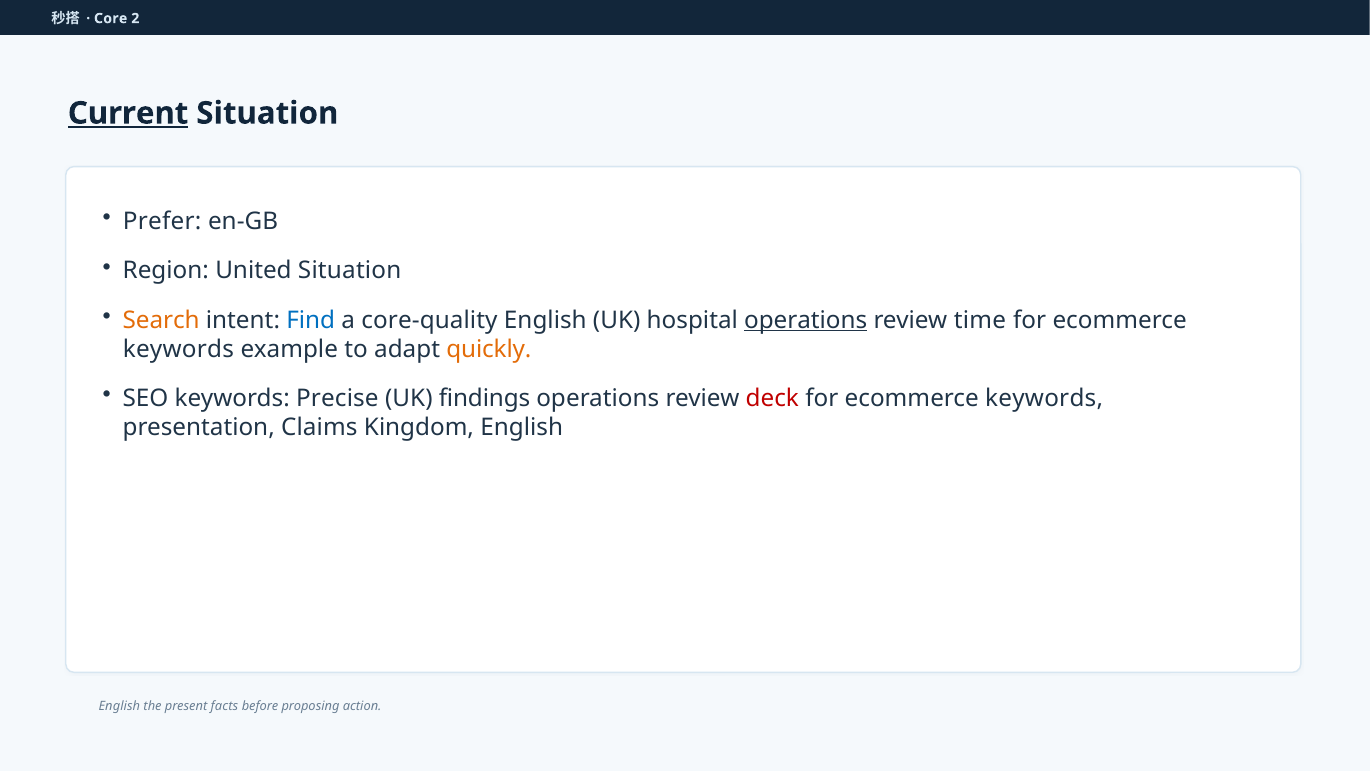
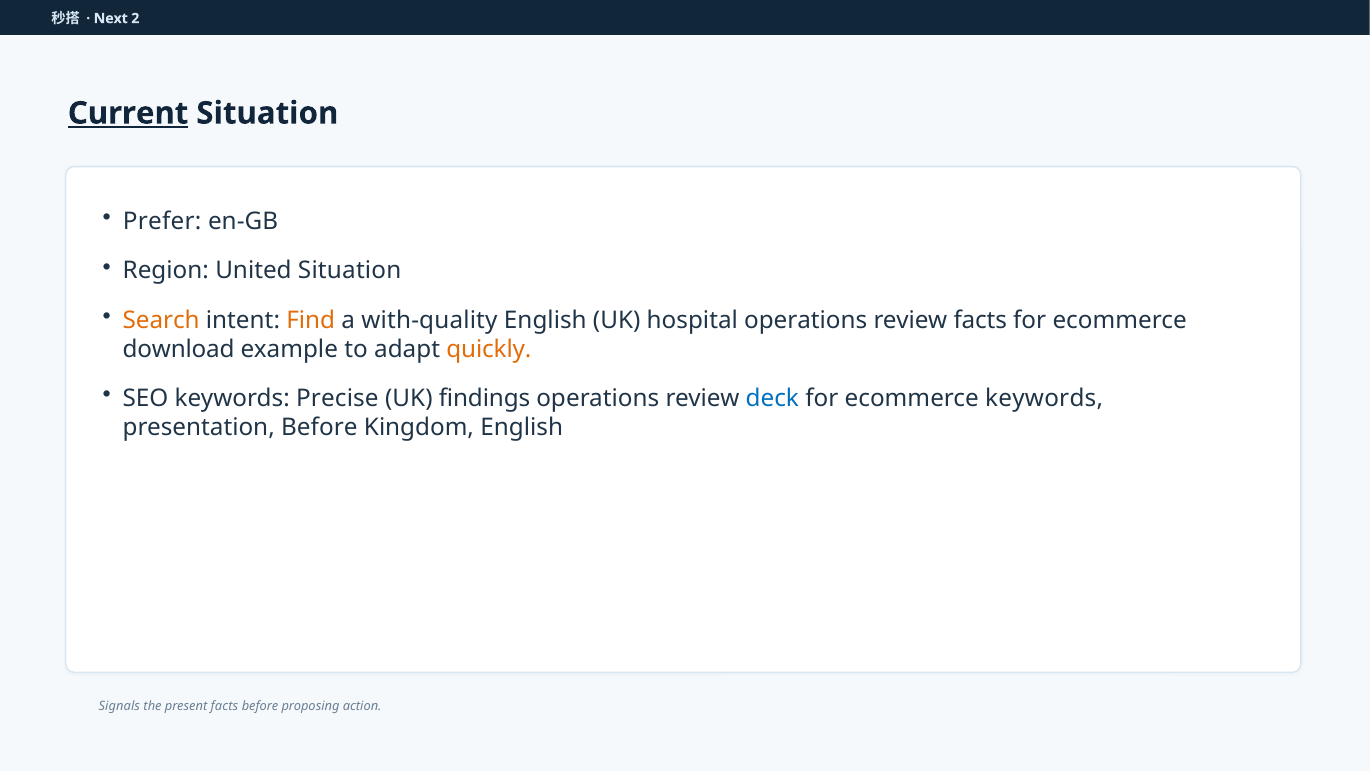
Core: Core -> Next (111, 18)
Find colour: blue -> orange (311, 320)
core-quality: core-quality -> with-quality (429, 320)
operations underline: present -> none (806, 320)
review time: time -> facts (980, 320)
keywords: keywords -> download (179, 349)
deck colour: red -> blue (772, 398)
presentation Claims: Claims -> Before (319, 427)
English: English -> Signals (119, 706)
